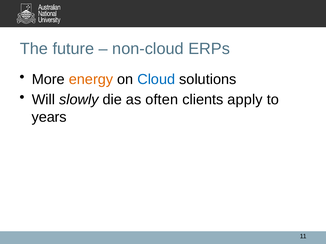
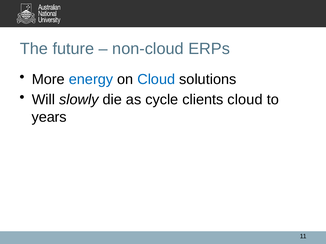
energy colour: orange -> blue (91, 80)
often: often -> cycle (162, 100)
clients apply: apply -> cloud (245, 100)
